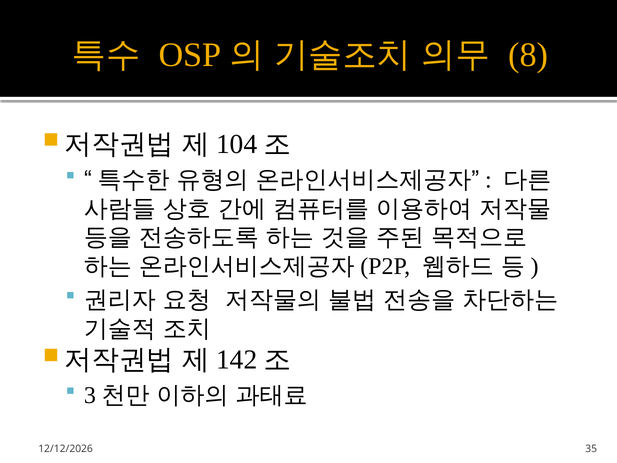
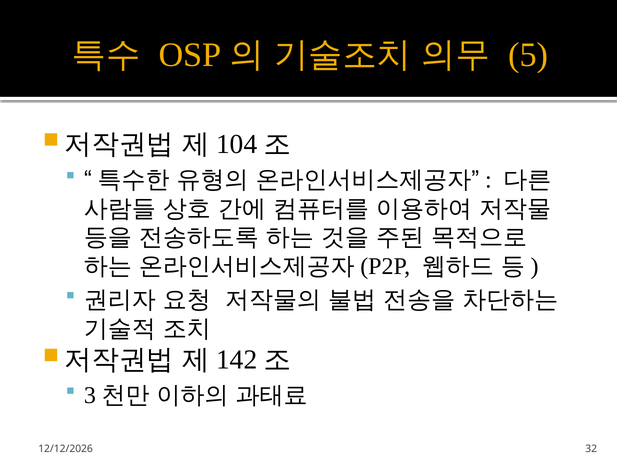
8: 8 -> 5 (528, 55)
35: 35 -> 32 (591, 448)
